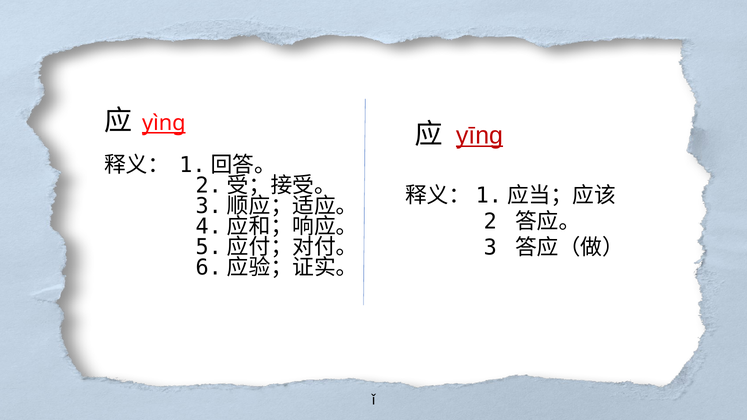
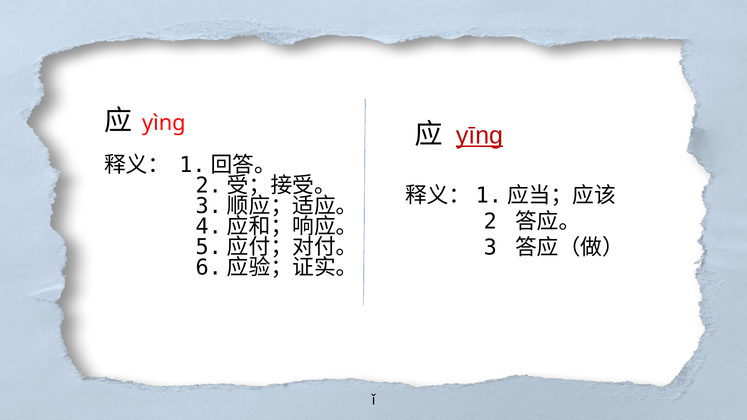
yìng underline: present -> none (164, 123)
